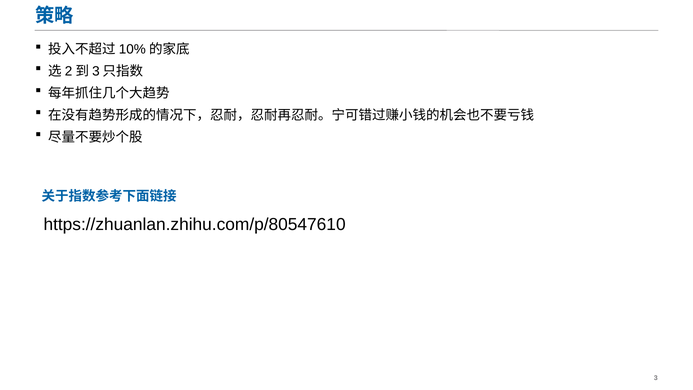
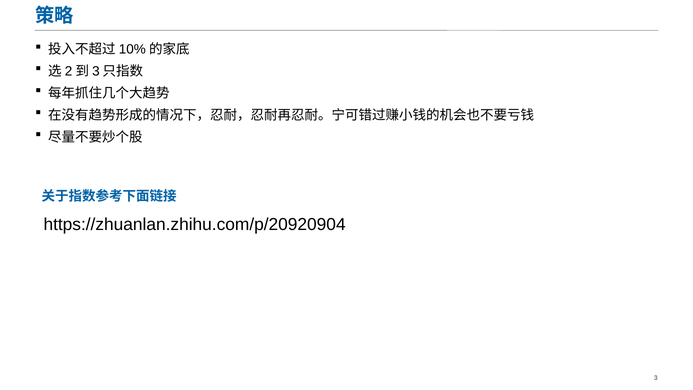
https://zhuanlan.zhihu.com/p/80547610: https://zhuanlan.zhihu.com/p/80547610 -> https://zhuanlan.zhihu.com/p/20920904 (195, 225)
